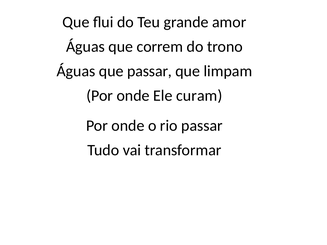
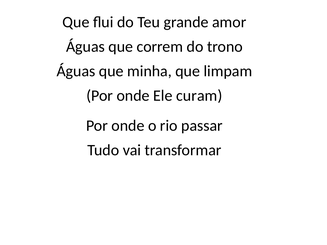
que passar: passar -> minha (149, 71)
